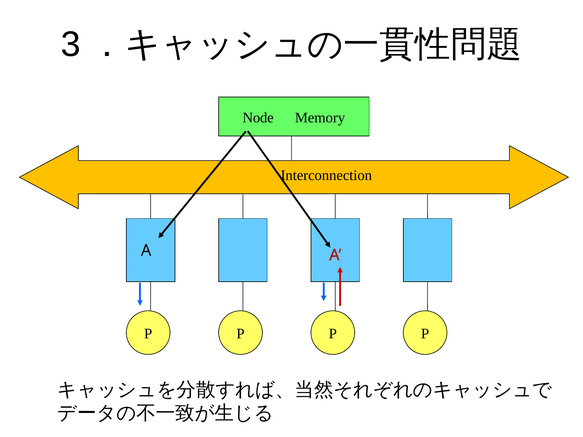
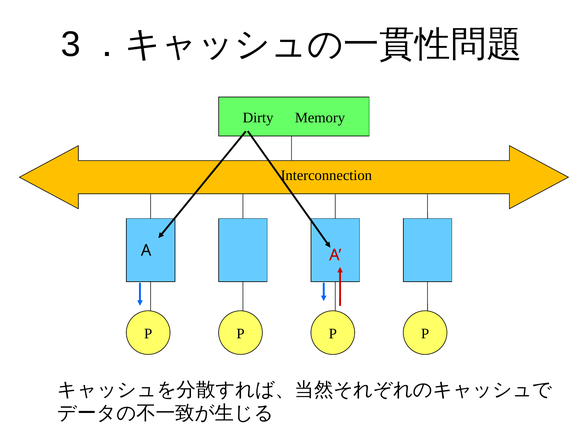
Node: Node -> Dirty (258, 118)
